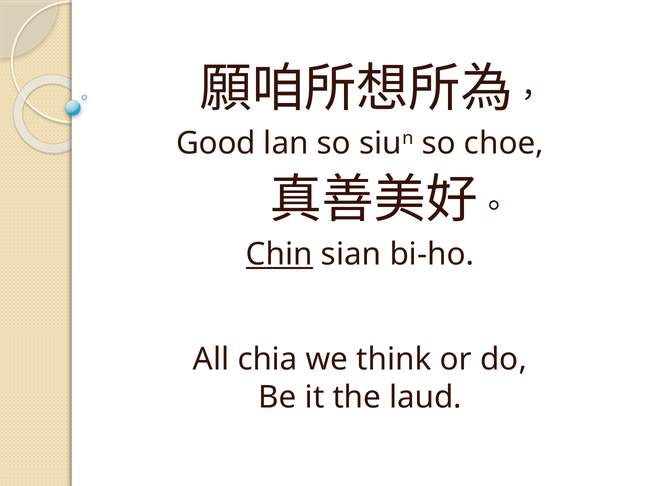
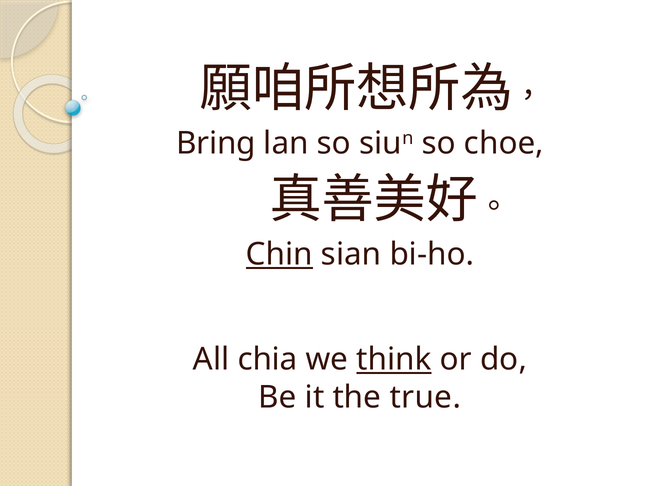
Good: Good -> Bring (216, 143)
think underline: none -> present (394, 359)
laud: laud -> true (425, 397)
